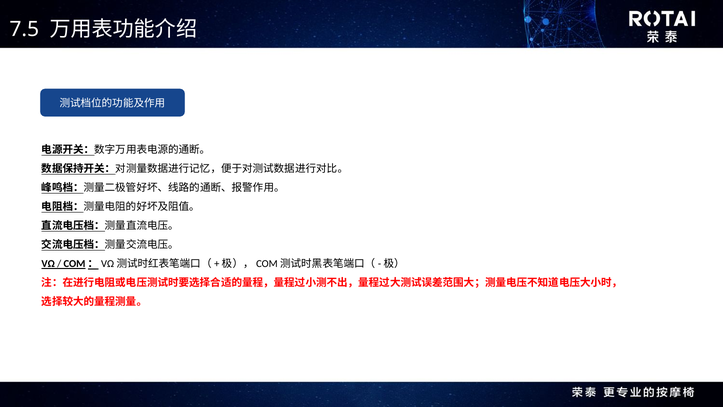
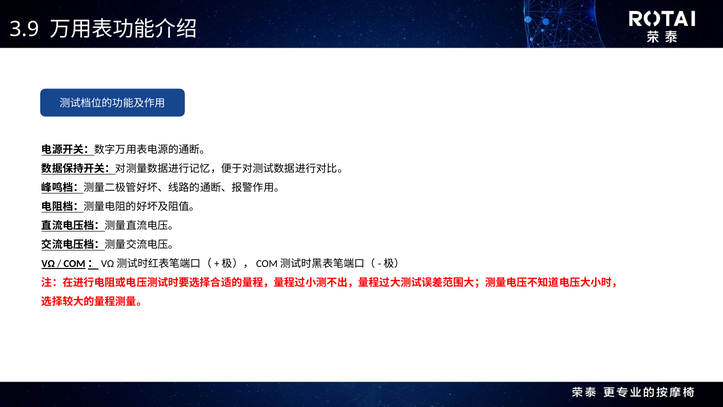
7.5: 7.5 -> 3.9 (24, 29)
